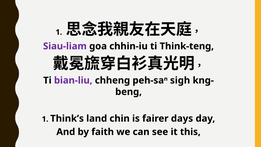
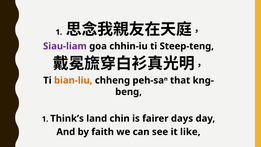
Think-teng: Think-teng -> Steep-teng (187, 46)
bian-liu colour: purple -> orange (73, 80)
sigh: sigh -> that (180, 80)
this: this -> like (190, 132)
